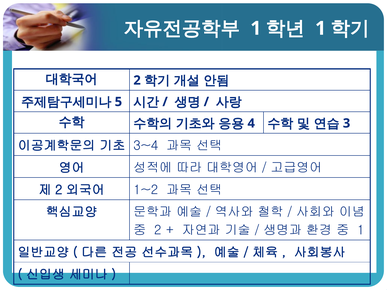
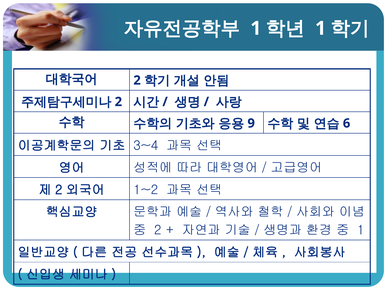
5: 5 -> 2 (118, 102)
4: 4 -> 9 (251, 123)
3: 3 -> 6 (347, 123)
